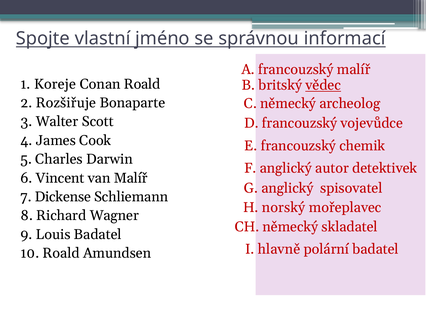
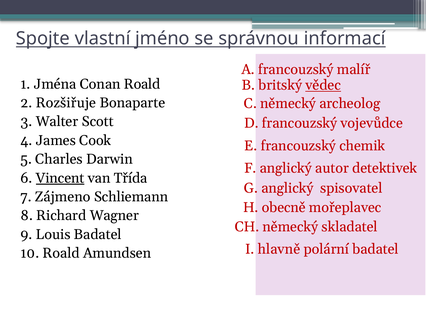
Koreje: Koreje -> Jména (55, 84)
Vincent underline: none -> present (60, 178)
van Malíř: Malíř -> Třída (131, 178)
Dickense: Dickense -> Zájmeno (63, 197)
norský: norský -> obecně (284, 208)
